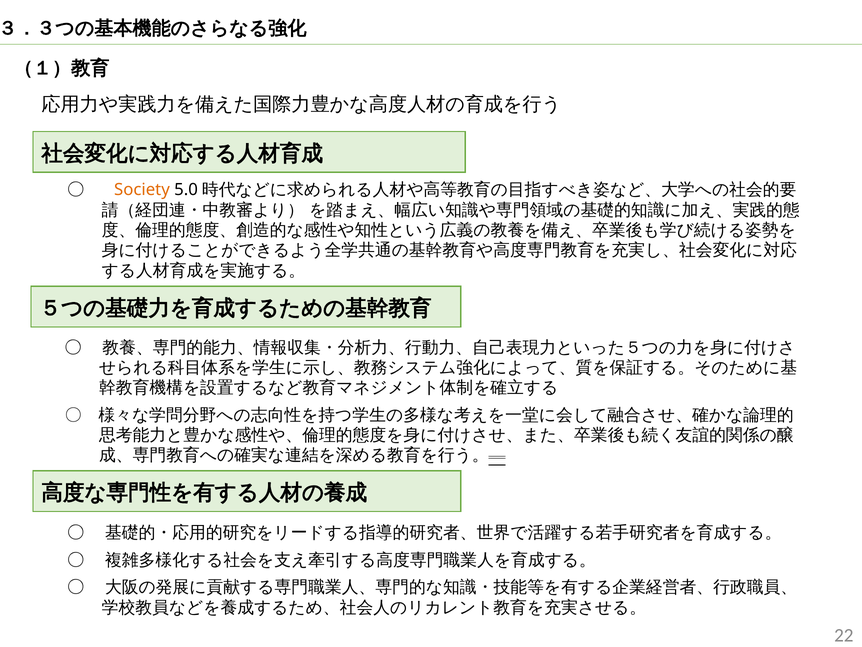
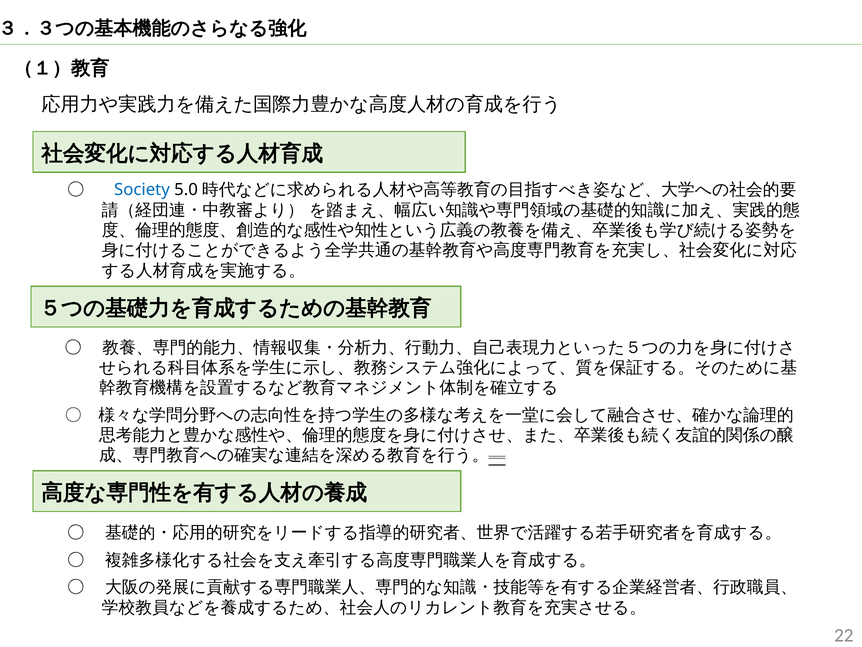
Society colour: orange -> blue (142, 190)
